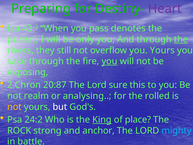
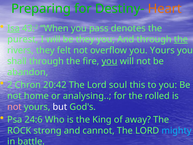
Heart colour: purple -> orange (165, 9)
Isa underline: none -> present (14, 28)
be only: only -> they (85, 39)
still: still -> felt (64, 50)
sake: sake -> shall (17, 61)
exposing: exposing -> abandon (28, 72)
20:87: 20:87 -> 20:42 (55, 85)
sure: sure -> soul (118, 85)
realm: realm -> home (36, 96)
not colour: yellow -> pink (14, 107)
24:2: 24:2 -> 24:6 (34, 119)
King underline: present -> none (102, 119)
place: place -> away (138, 119)
anchor: anchor -> cannot (99, 130)
